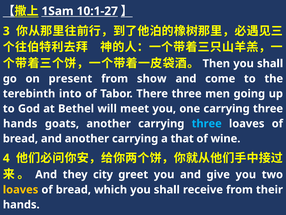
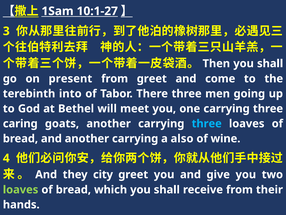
from show: show -> greet (152, 79)
hands: hands -> caring (20, 123)
that: that -> also (182, 138)
loaves colour: yellow -> light green (21, 189)
